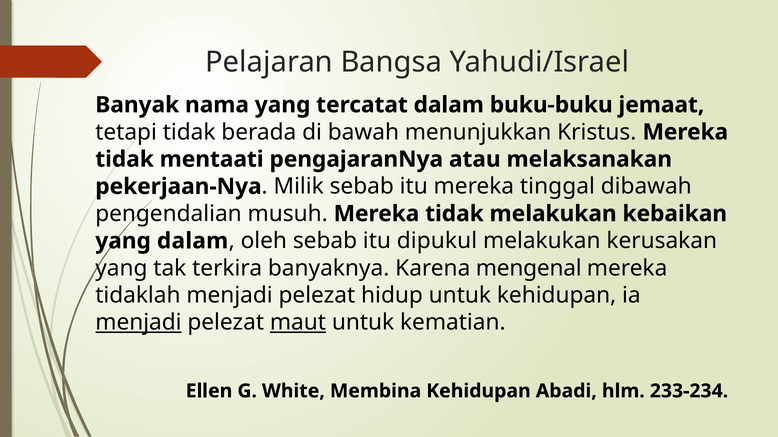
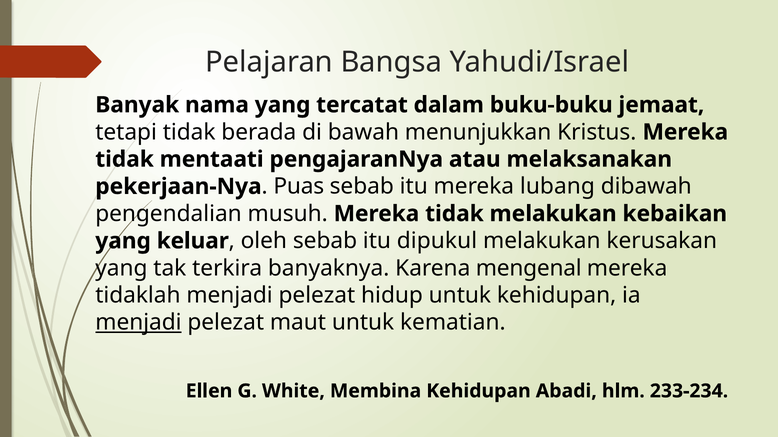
Milik: Milik -> Puas (299, 187)
tinggal: tinggal -> lubang (557, 187)
yang dalam: dalam -> keluar (193, 241)
maut underline: present -> none (298, 323)
